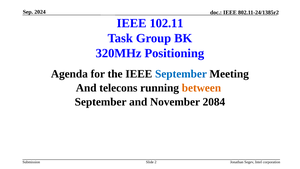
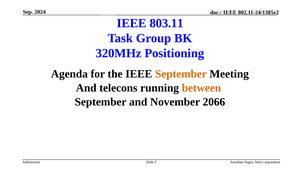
102.11: 102.11 -> 803.11 (167, 23)
September colour: blue -> orange (181, 74)
2084: 2084 -> 2066 (214, 102)
